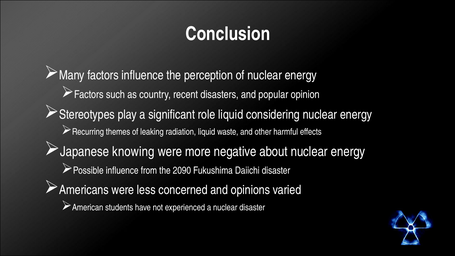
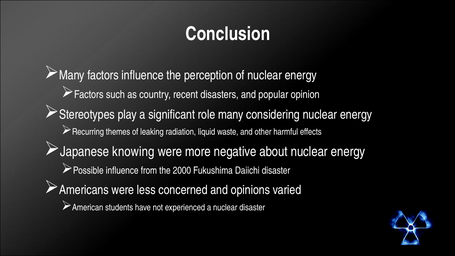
role liquid: liquid -> many (231, 114)
2090: 2090 -> 2000 (182, 171)
